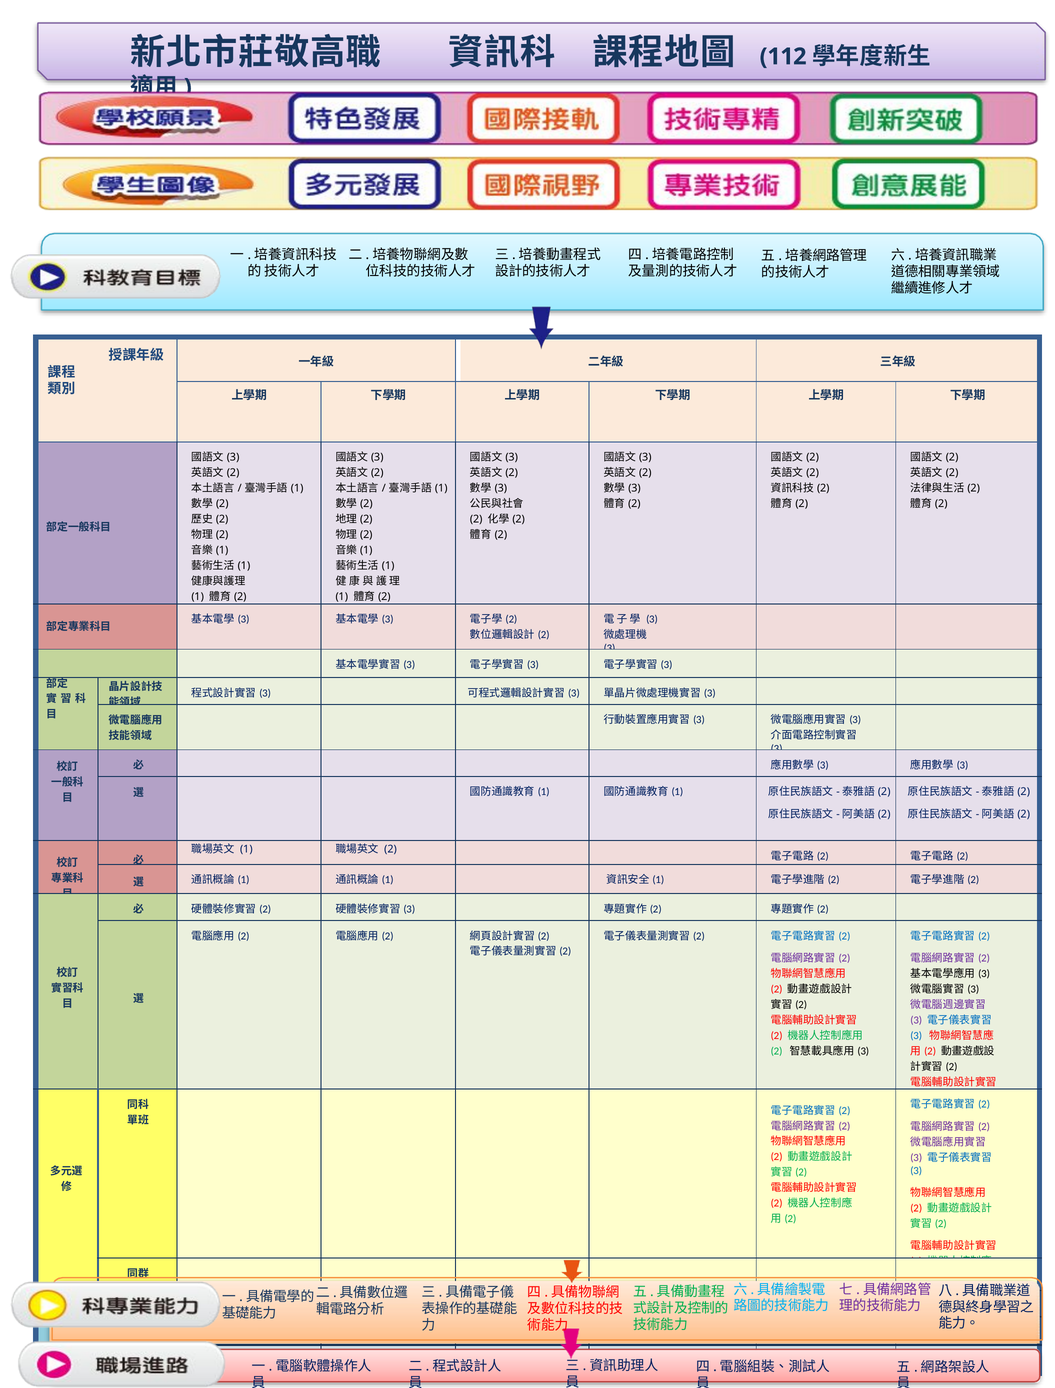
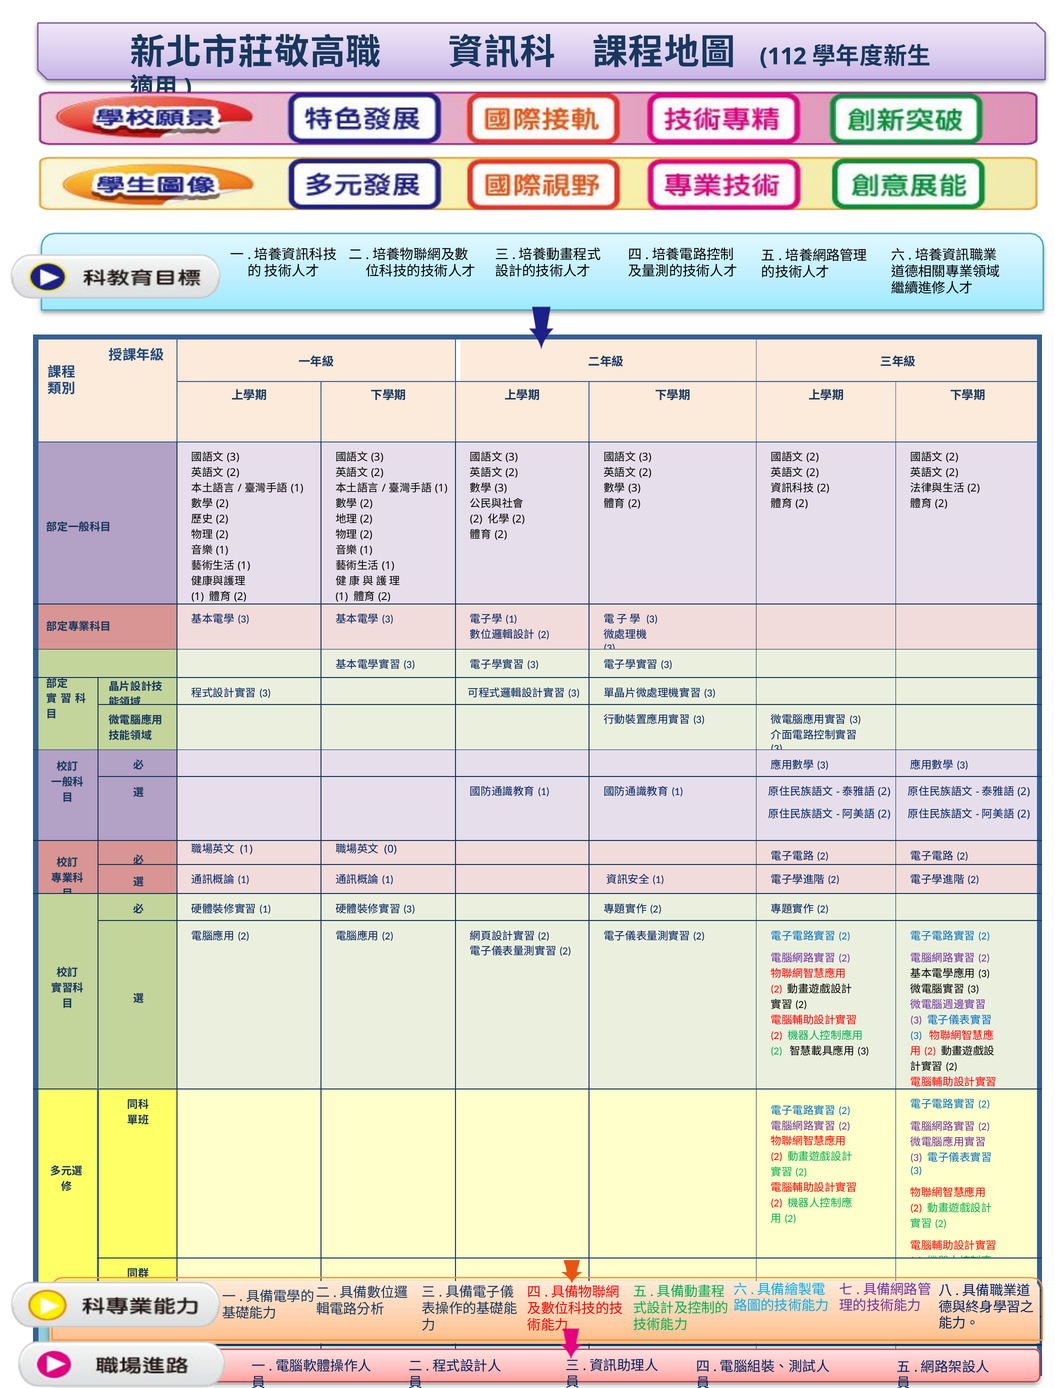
2: 2 -> 1 (511, 619)
2: 2 -> 0 (390, 849)
2: 2 -> 1 (265, 909)
